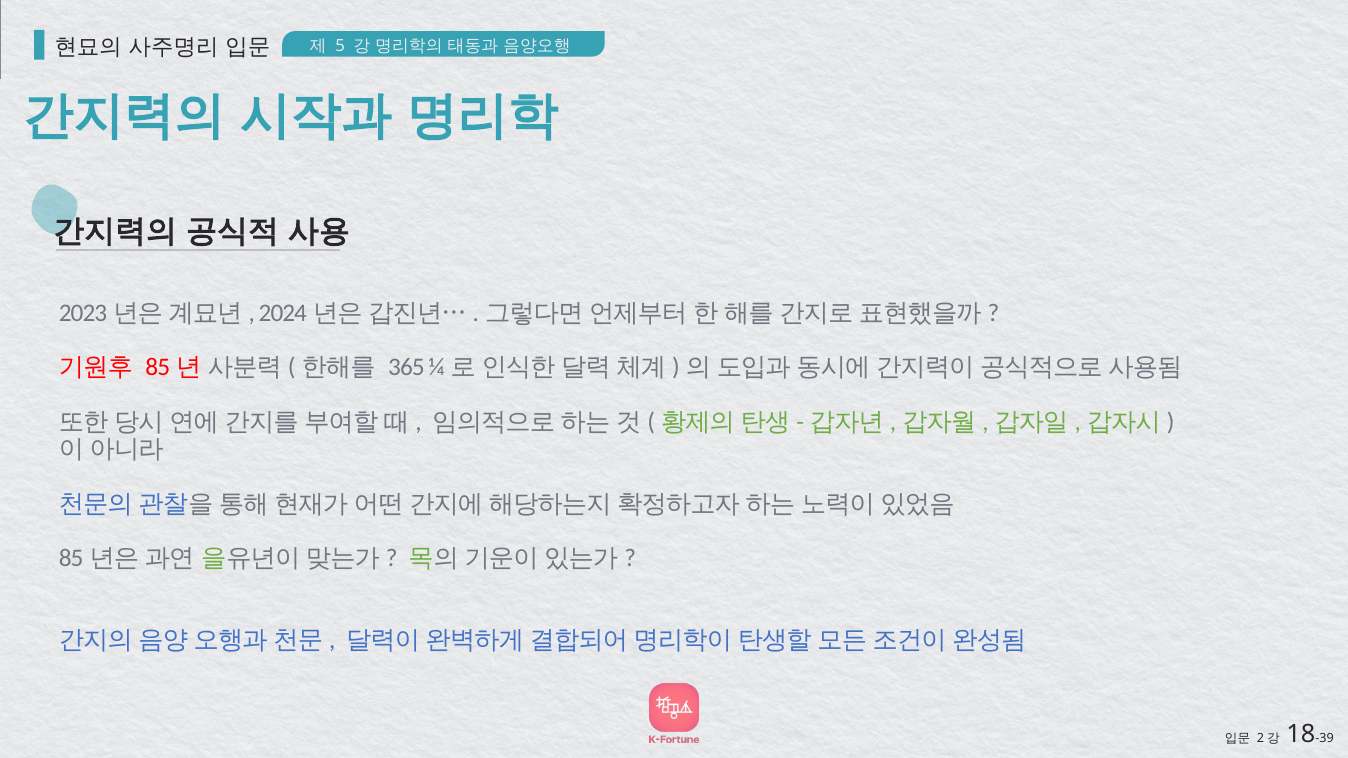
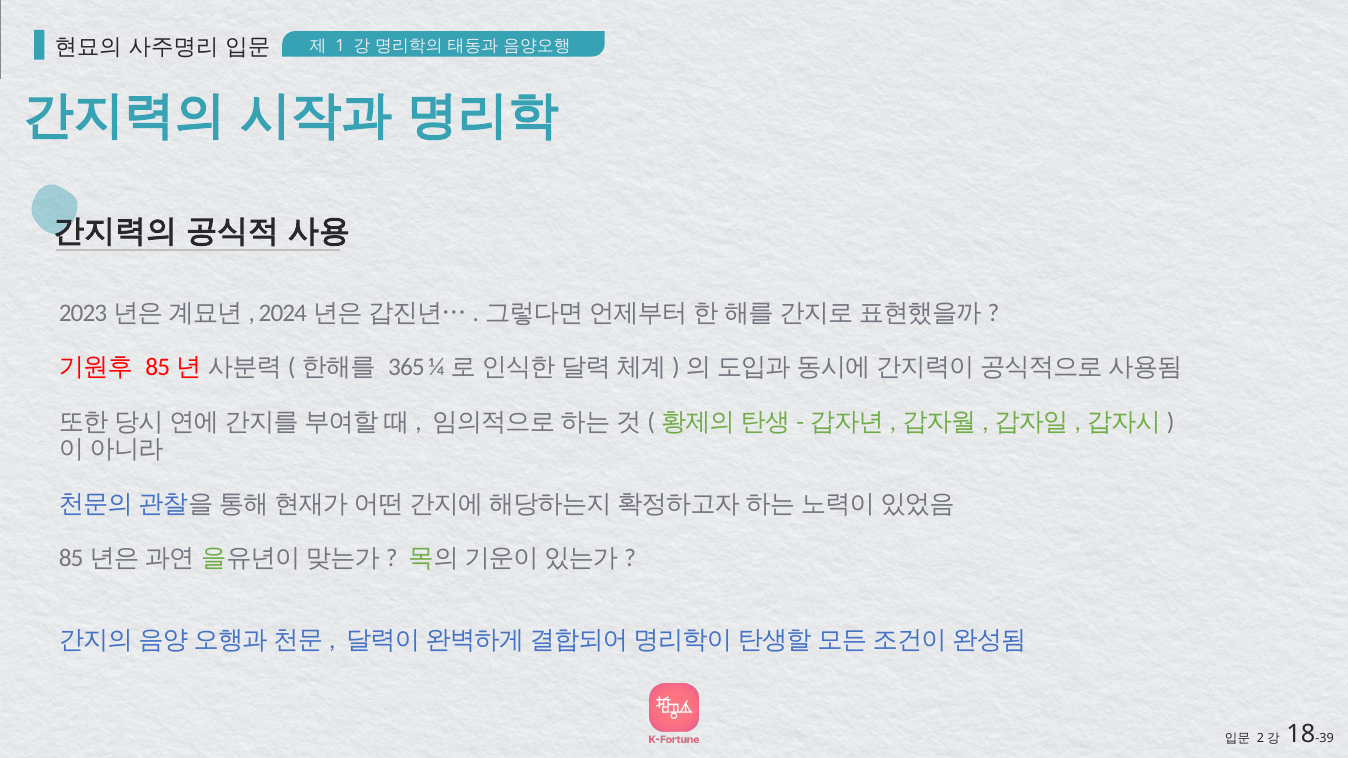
5: 5 -> 1 (340, 46)
